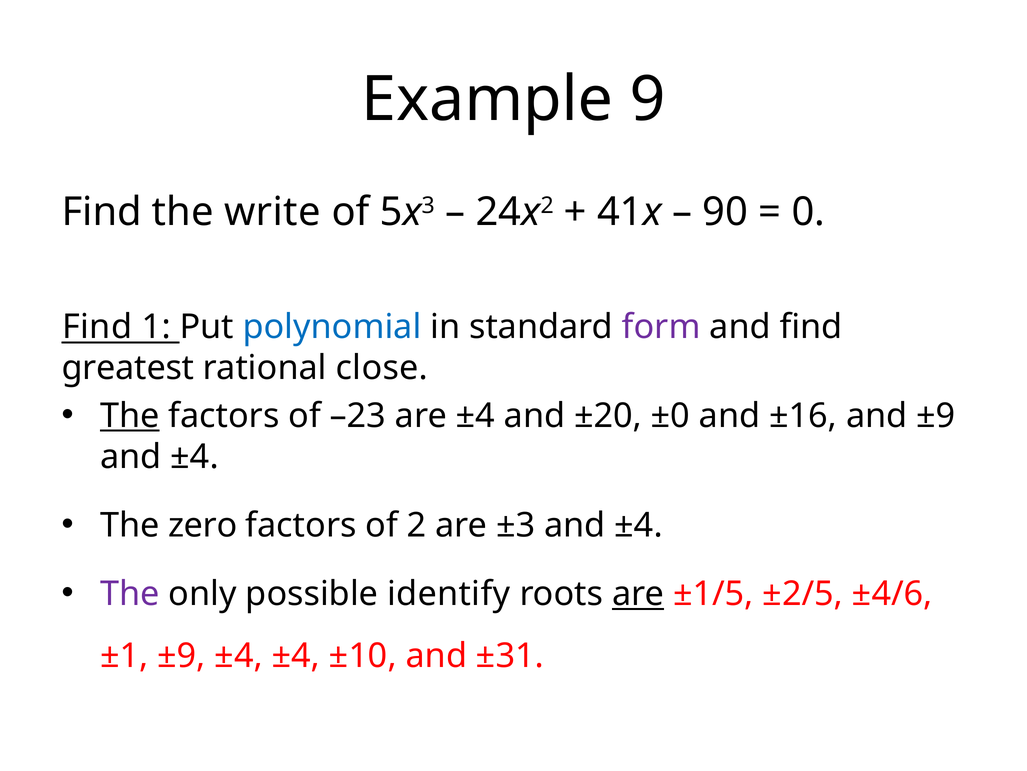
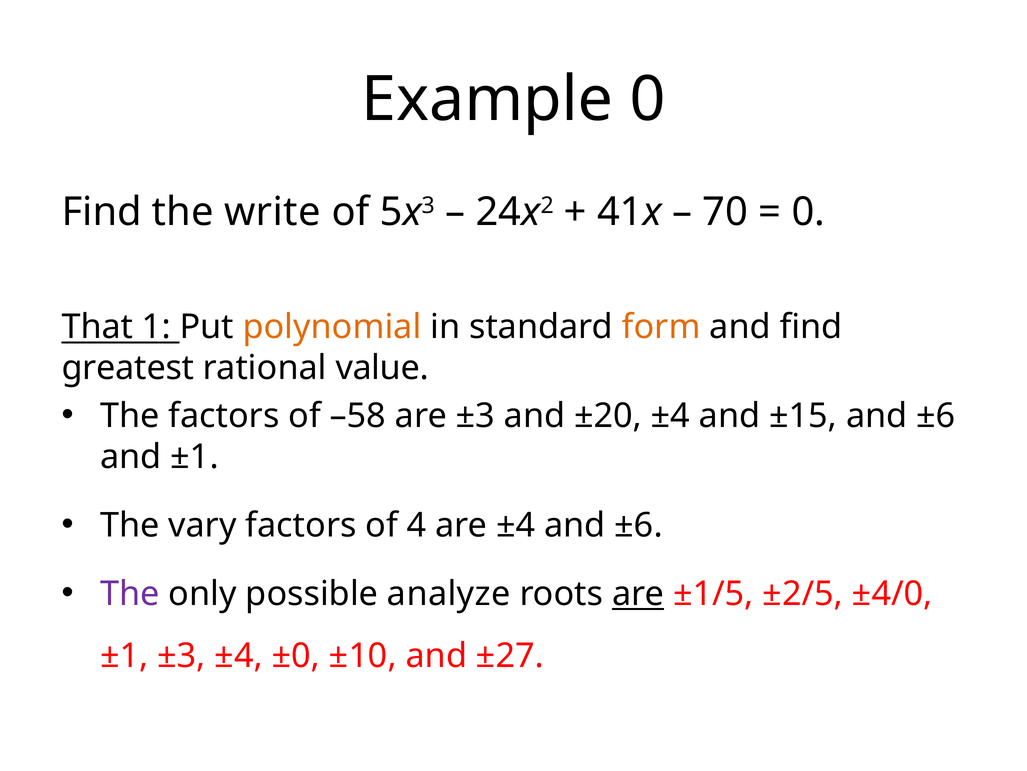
Example 9: 9 -> 0 (648, 99)
90: 90 -> 70 (725, 212)
Find: Find -> That (97, 327)
polynomial colour: blue -> orange (332, 327)
form colour: purple -> orange (661, 327)
close: close -> value (382, 368)
The underline: present -> none (130, 416)
–23: –23 -> –58 (358, 416)
are ±4: ±4 -> ±3 (475, 416)
±20 ±0: ±0 -> ±4 (670, 416)
±16: ±16 -> ±15 (803, 416)
±9: ±9 -> ±6 (936, 416)
±4: ±4 -> ±1 (195, 457)
zero: zero -> vary (203, 525)
2: 2 -> 4 (417, 525)
are ±3: ±3 -> ±4 (516, 525)
±4: ±4 -> ±6 (639, 525)
identify: identify -> analyze (449, 593)
±4/6: ±4/6 -> ±4/0 (892, 593)
±1 ±9: ±9 -> ±3 (181, 655)
±4 ±4: ±4 -> ±0 (296, 655)
±31: ±31 -> ±27 (510, 655)
